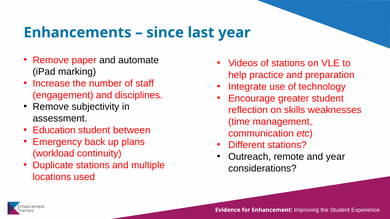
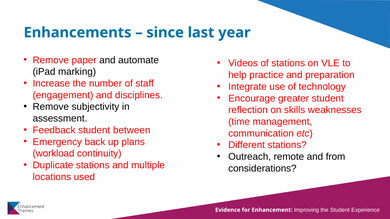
Education: Education -> Feedback (54, 130)
and year: year -> from (336, 157)
